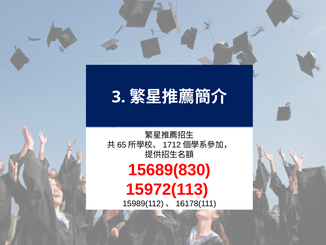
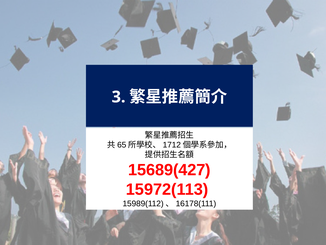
15689(830: 15689(830 -> 15689(427 (169, 170)
